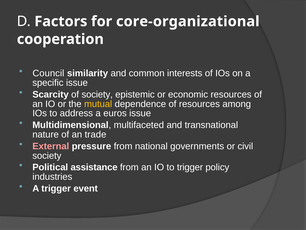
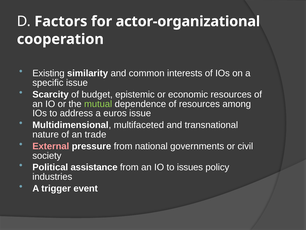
core-organizational: core-organizational -> actor-organizational (188, 21)
Council: Council -> Existing (48, 73)
of society: society -> budget (97, 94)
mutual colour: yellow -> light green (98, 104)
to trigger: trigger -> issues (190, 167)
